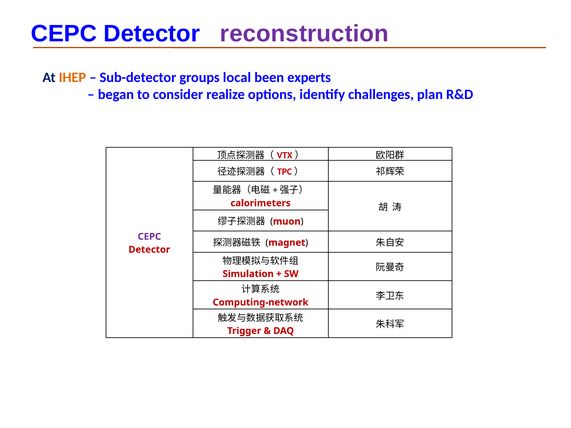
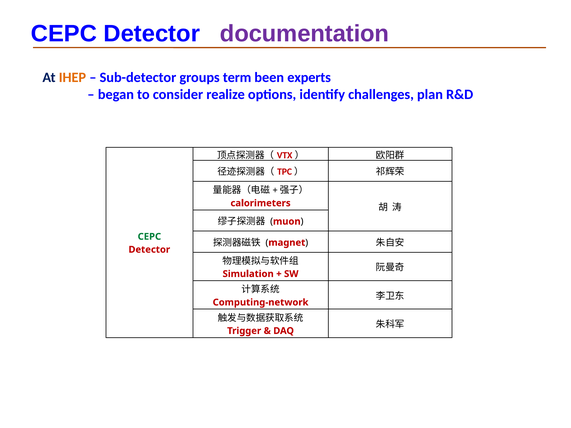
reconstruction: reconstruction -> documentation (305, 34)
local: local -> term (237, 77)
CEPC colour: purple -> green (149, 237)
